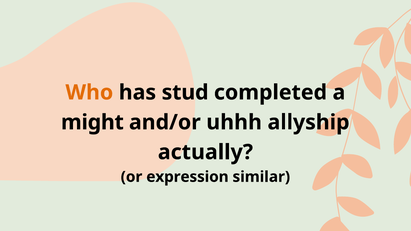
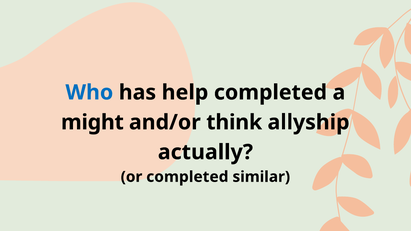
Who colour: orange -> blue (89, 93)
stud: stud -> help (185, 93)
uhhh: uhhh -> think (234, 122)
or expression: expression -> completed (187, 177)
